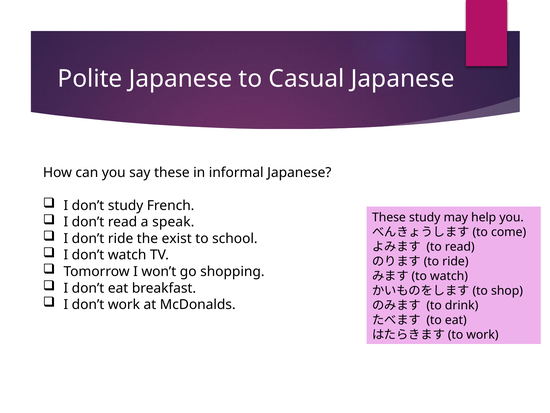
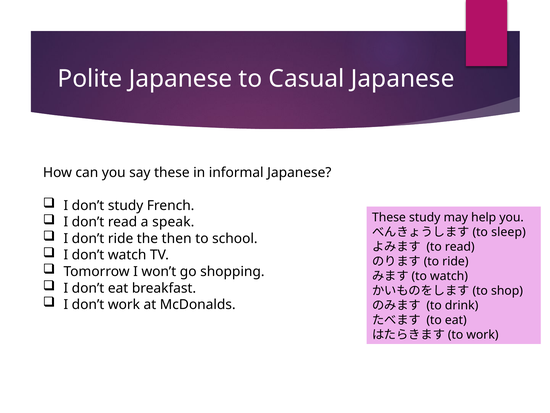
come: come -> sleep (509, 232)
exist: exist -> then (177, 238)
